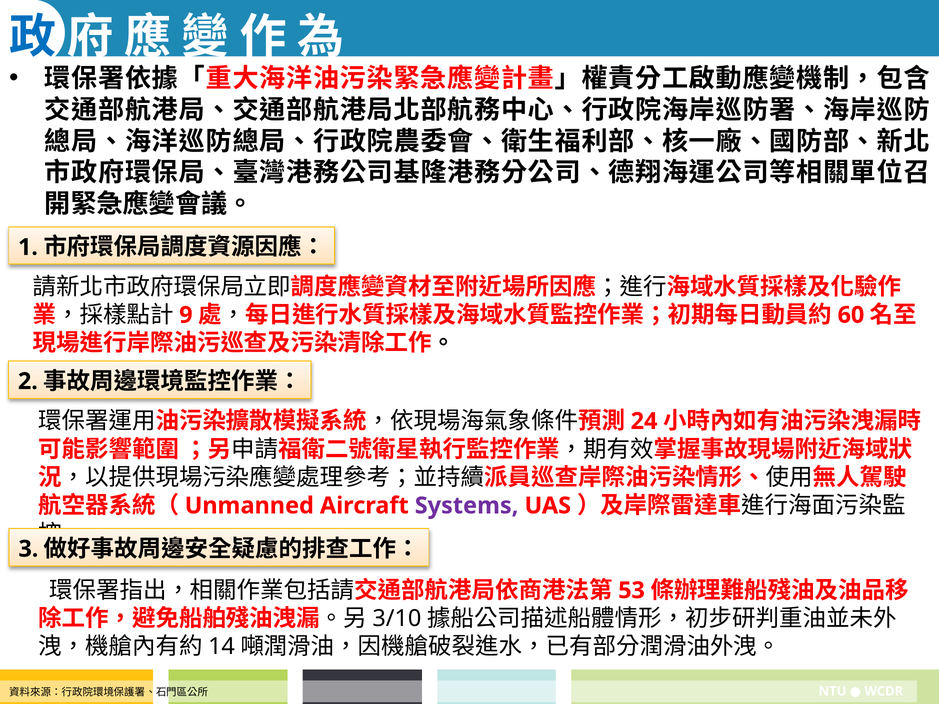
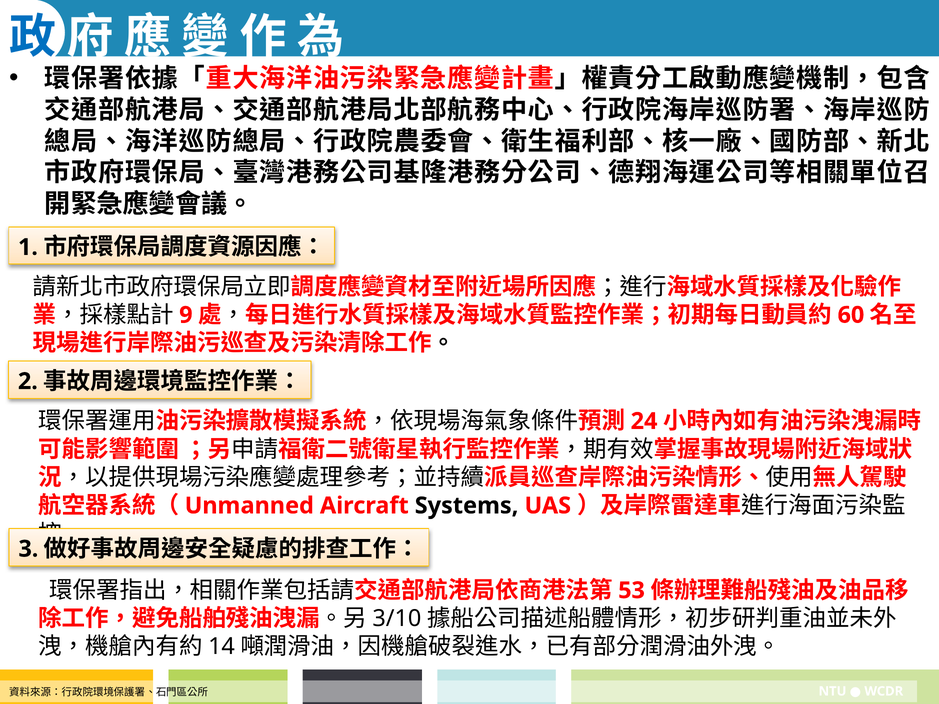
Systems colour: purple -> black (467, 506)
